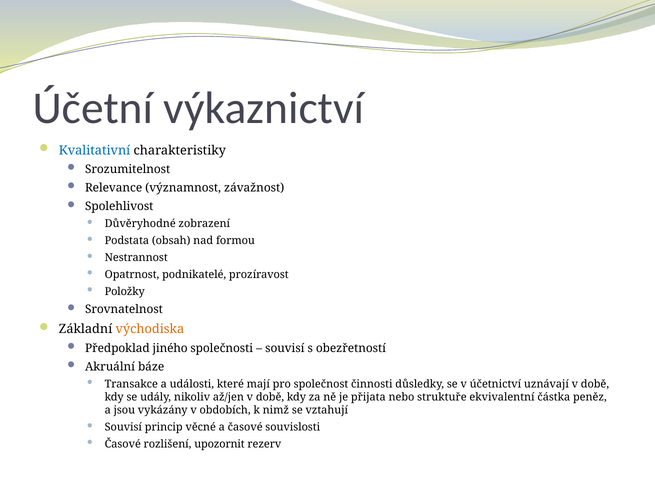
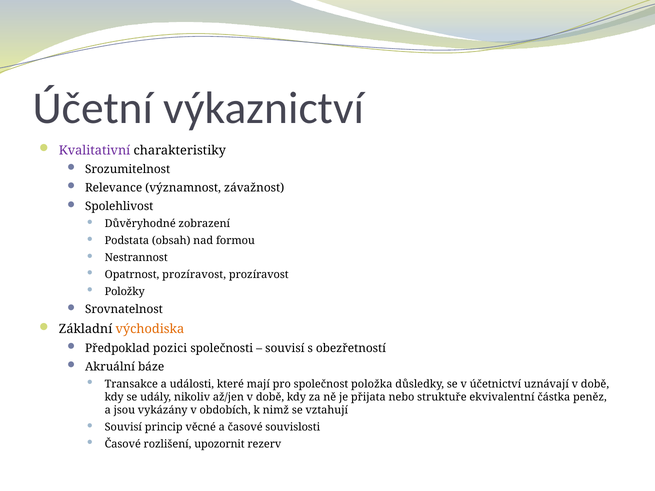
Kvalitativní colour: blue -> purple (95, 150)
Opatrnost podnikatelé: podnikatelé -> prozíravost (194, 275)
jiného: jiného -> pozici (170, 348)
činnosti: činnosti -> položka (372, 384)
